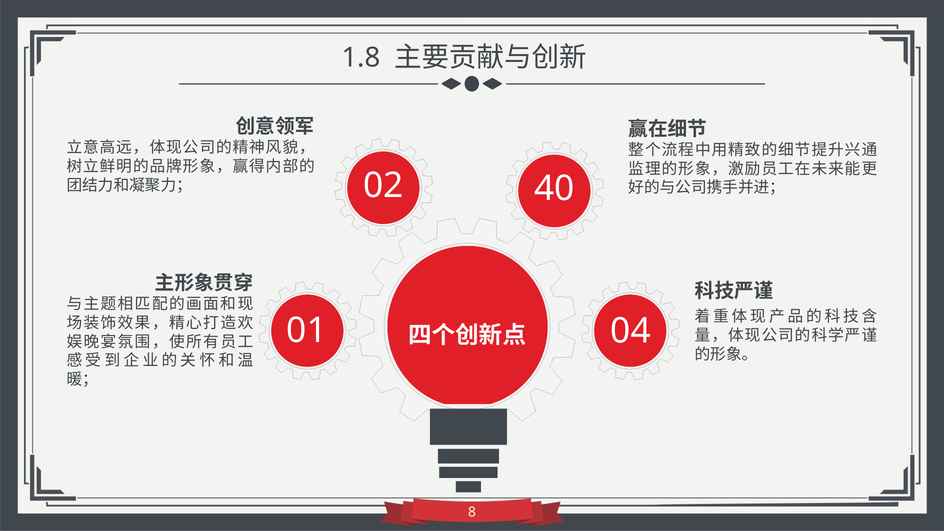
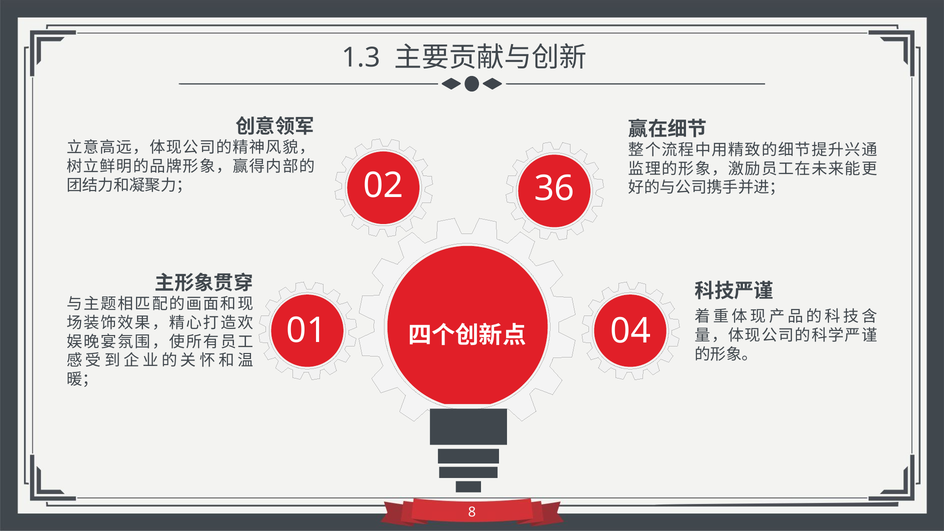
1.8: 1.8 -> 1.3 (361, 58)
40: 40 -> 36 (554, 188)
